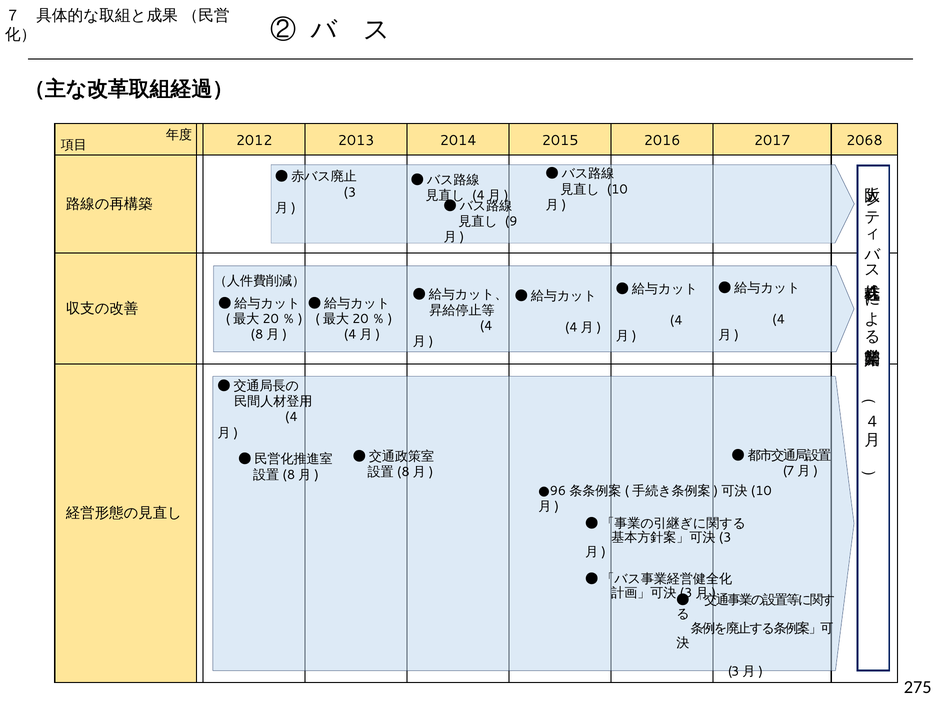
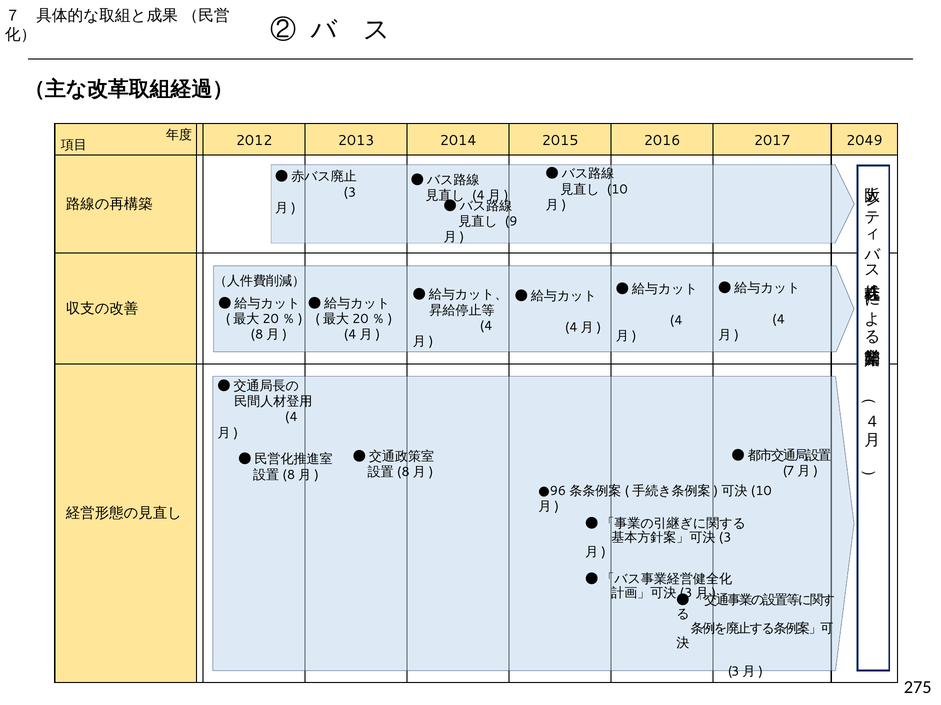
2068: 2068 -> 2049 (864, 141)
